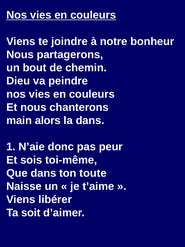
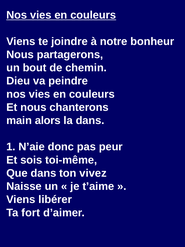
toute: toute -> vivez (93, 173)
soit: soit -> fort (31, 212)
